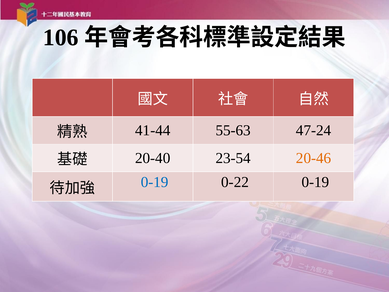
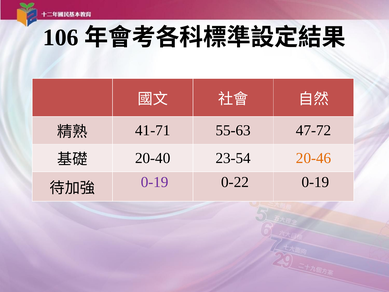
41-44: 41-44 -> 41-71 (153, 130)
47-24: 47-24 -> 47-72 (314, 130)
0-19 colour: blue -> purple (155, 182)
